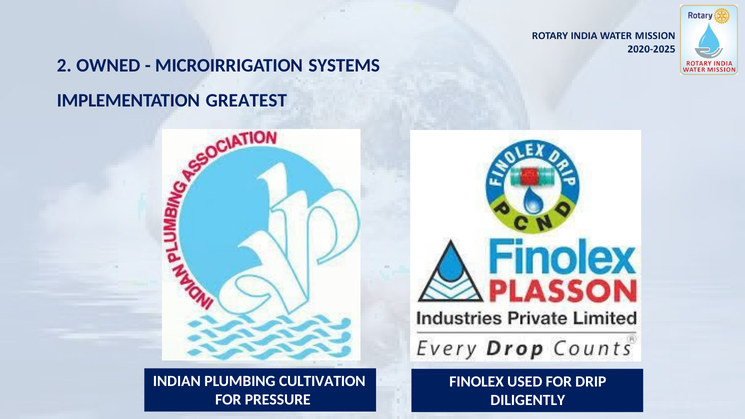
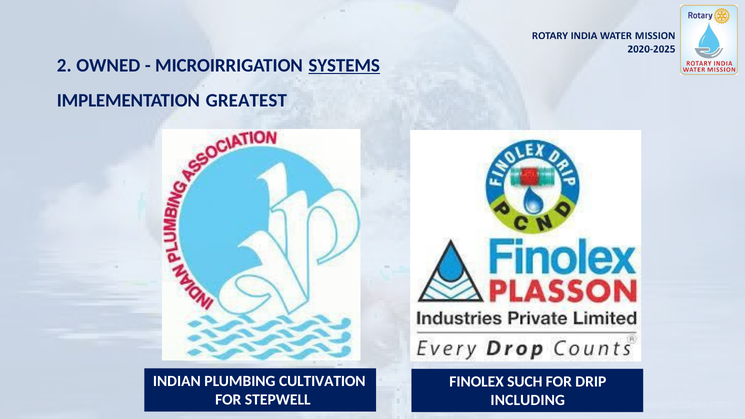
SYSTEMS underline: none -> present (344, 65)
USED: USED -> SUCH (525, 382)
PRESSURE: PRESSURE -> STEPWELL (278, 400)
DILIGENTLY: DILIGENTLY -> INCLUDING (528, 400)
